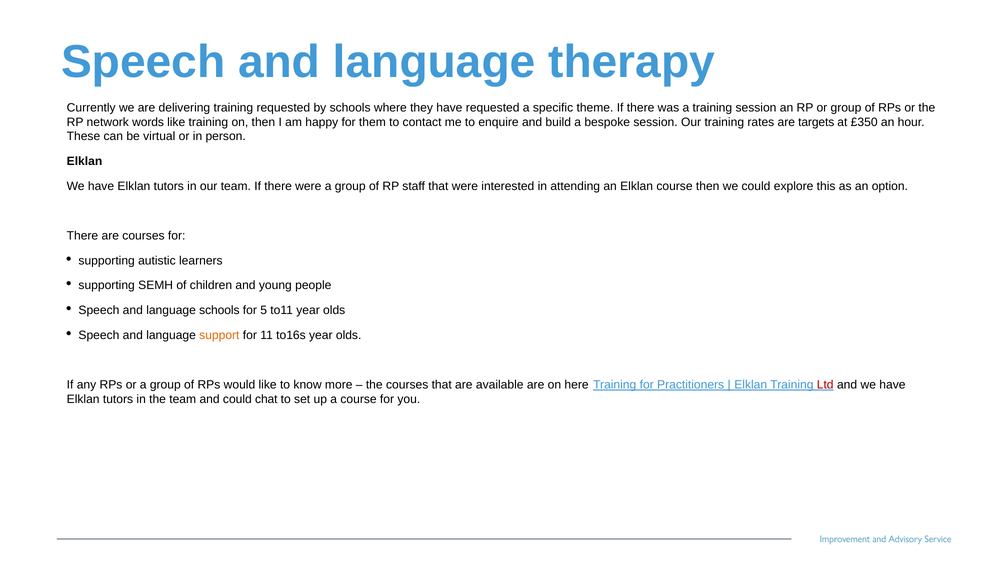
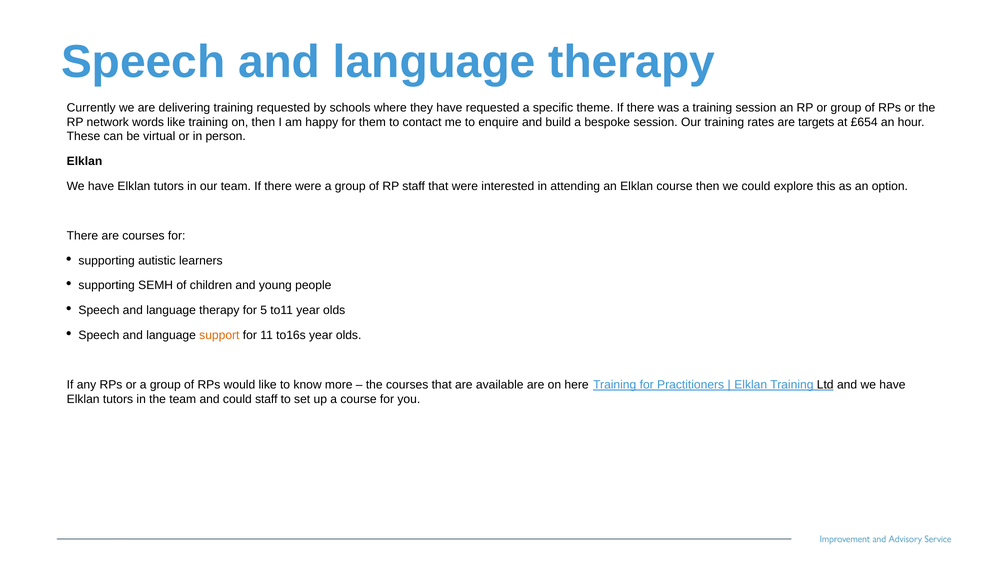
£350: £350 -> £654 (864, 122)
schools: schools -> therapy (219, 310)
Ltd colour: red -> black (825, 385)
could chat: chat -> staff (266, 399)
